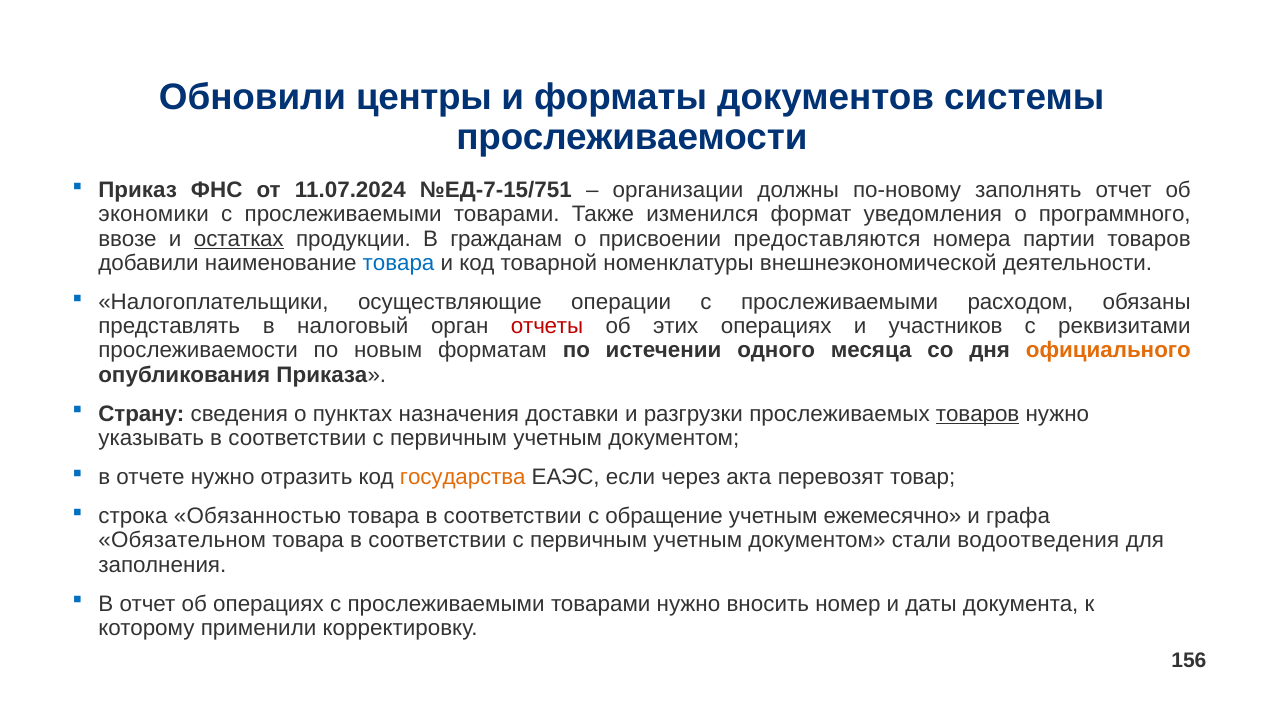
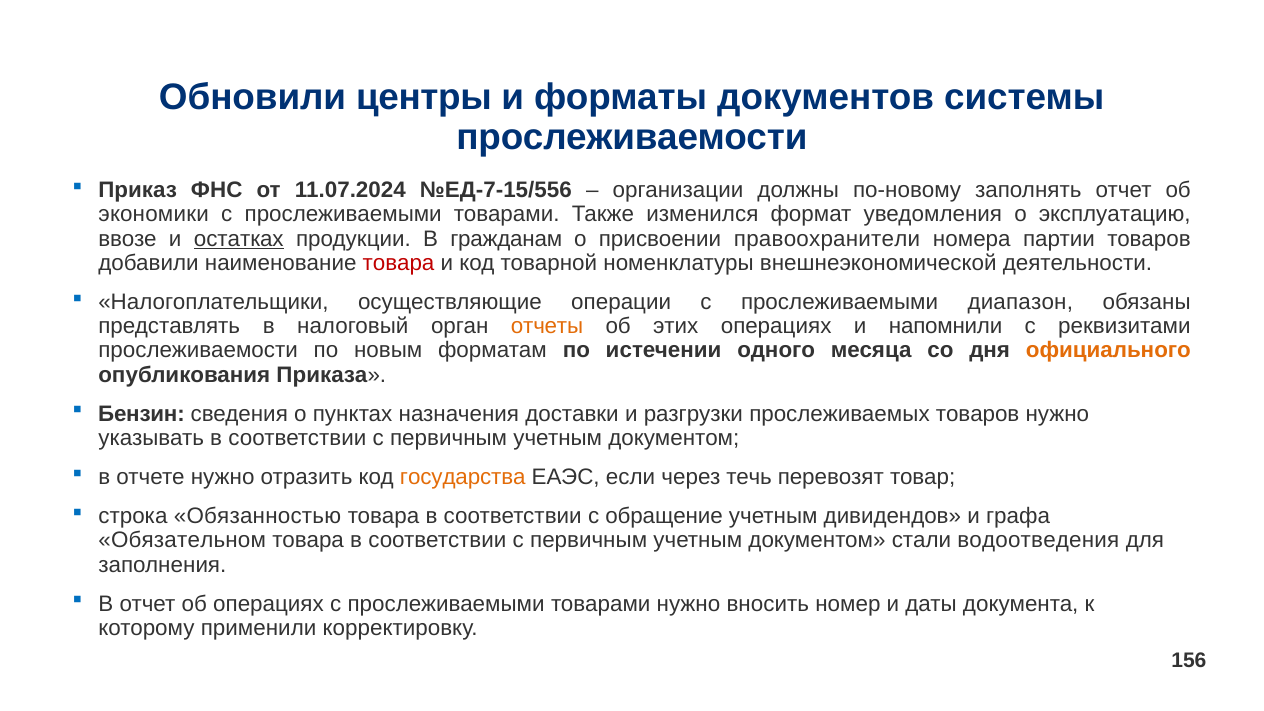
№ЕД-7-15/751: №ЕД-7-15/751 -> №ЕД-7-15/556 (496, 190)
программного: программного -> эксплуатацию (1115, 215)
предоставляются: предоставляются -> правоохранители (827, 239)
товара colour: blue -> red (399, 263)
расходом: расходом -> диапазон (1020, 302)
отчеты colour: red -> orange (547, 326)
участников: участников -> напомнили (946, 326)
Страну: Страну -> Бензин (141, 414)
товаров underline: present -> none (978, 414)
акта: акта -> течь (749, 477)
ежемесячно: ежемесячно -> дивидендов (892, 516)
